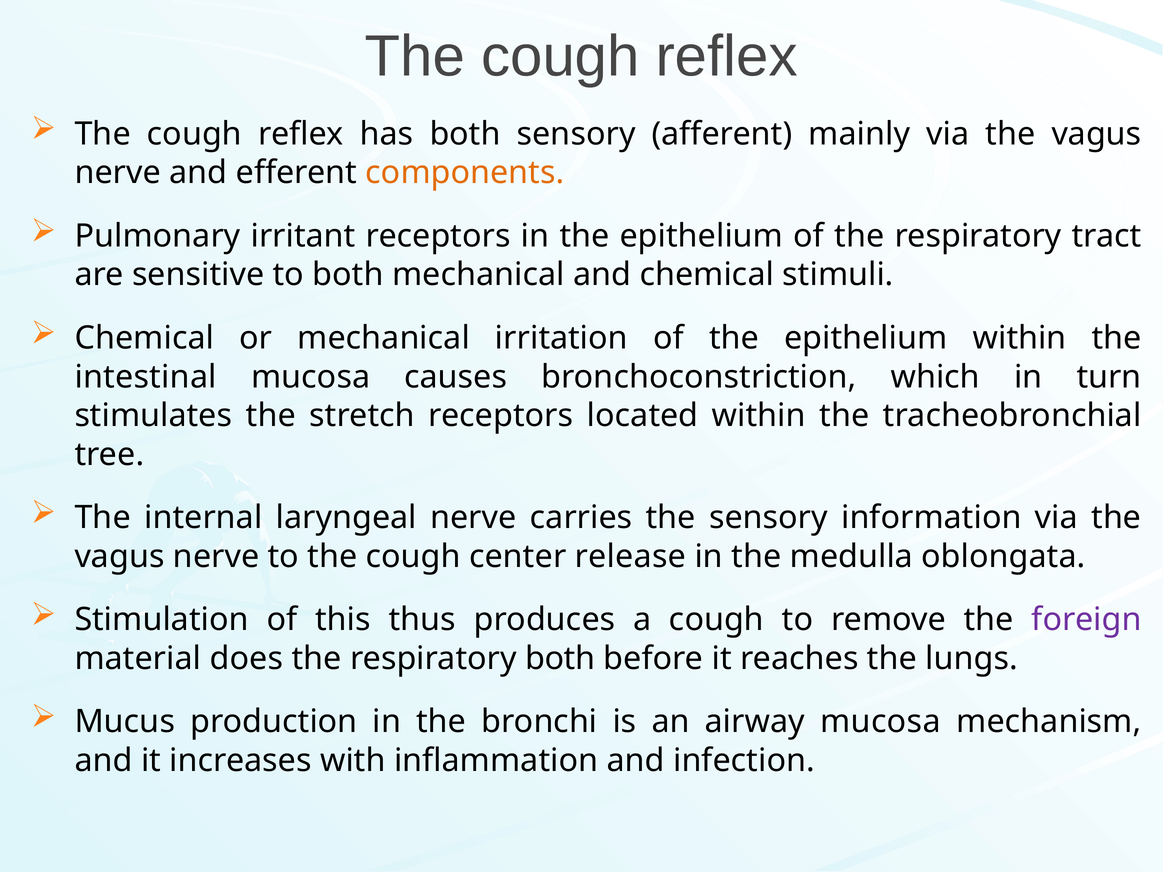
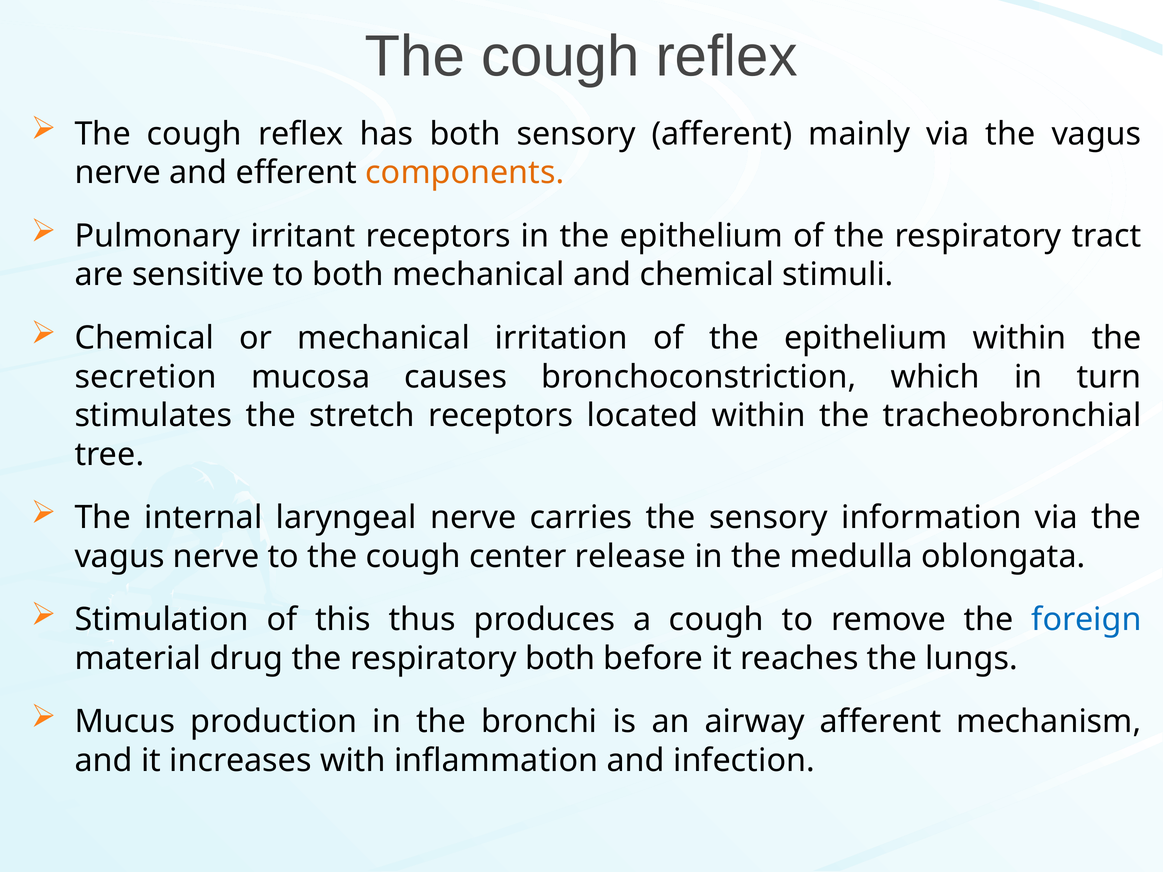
intestinal: intestinal -> secretion (146, 377)
foreign colour: purple -> blue (1087, 620)
does: does -> drug (246, 659)
airway mucosa: mucosa -> afferent (881, 722)
